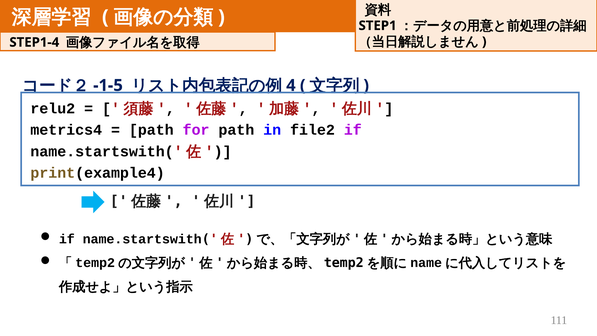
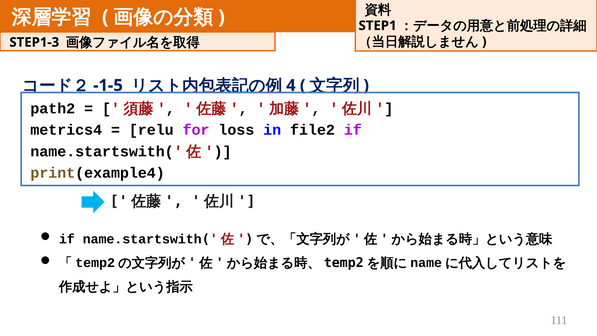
STEP1-4: STEP1-4 -> STEP1-3 (34, 42)
relu2: relu2 -> path2 (53, 108)
path: path -> relu (151, 130)
for path: path -> loss (236, 130)
